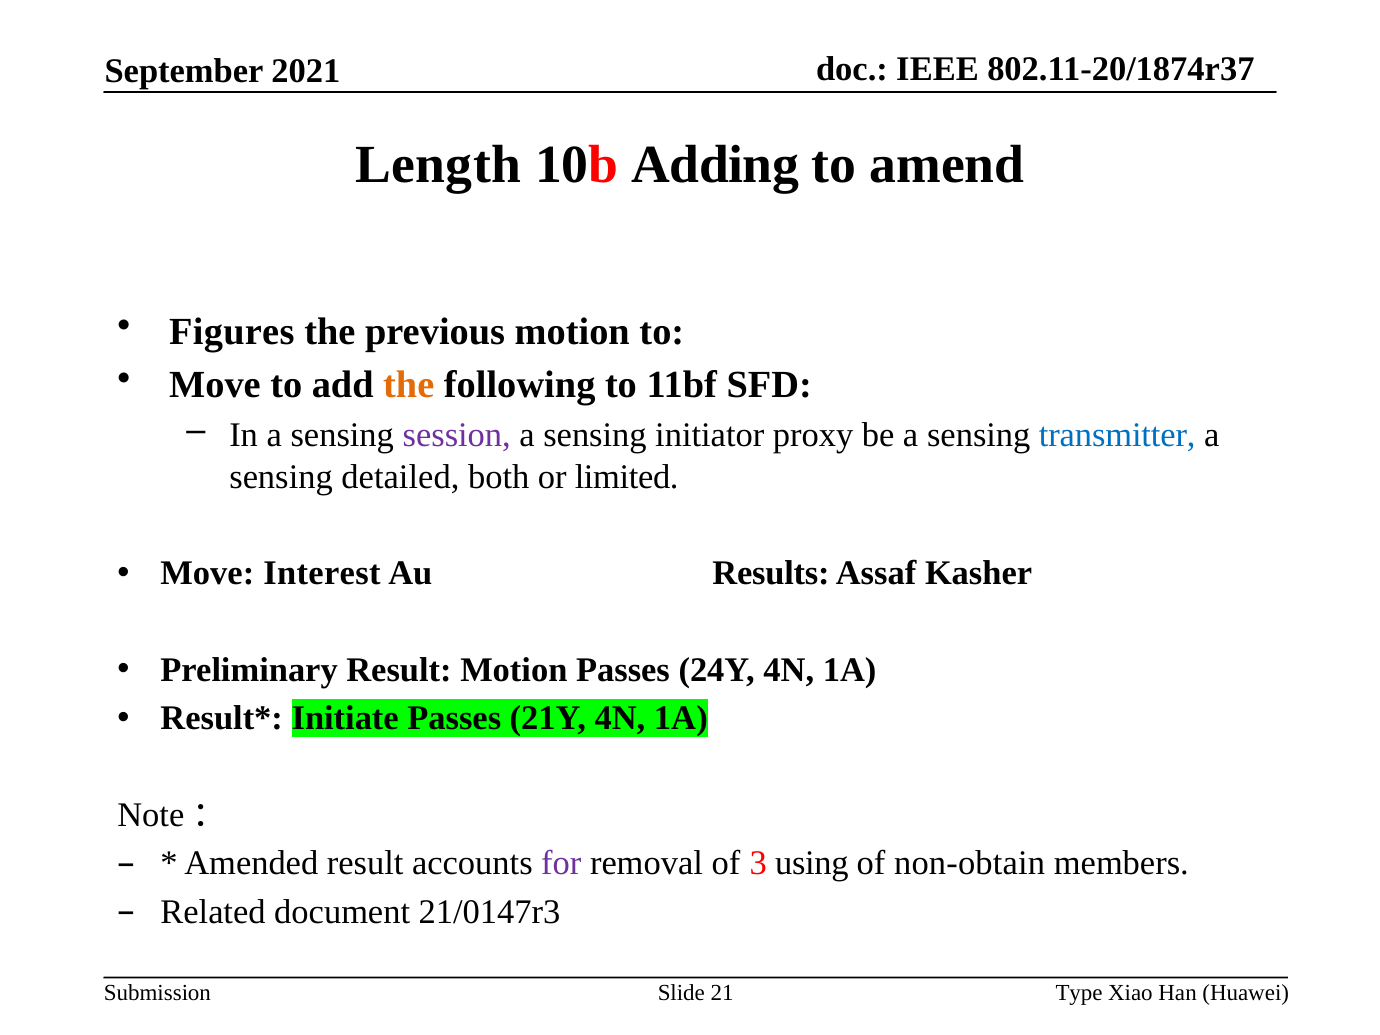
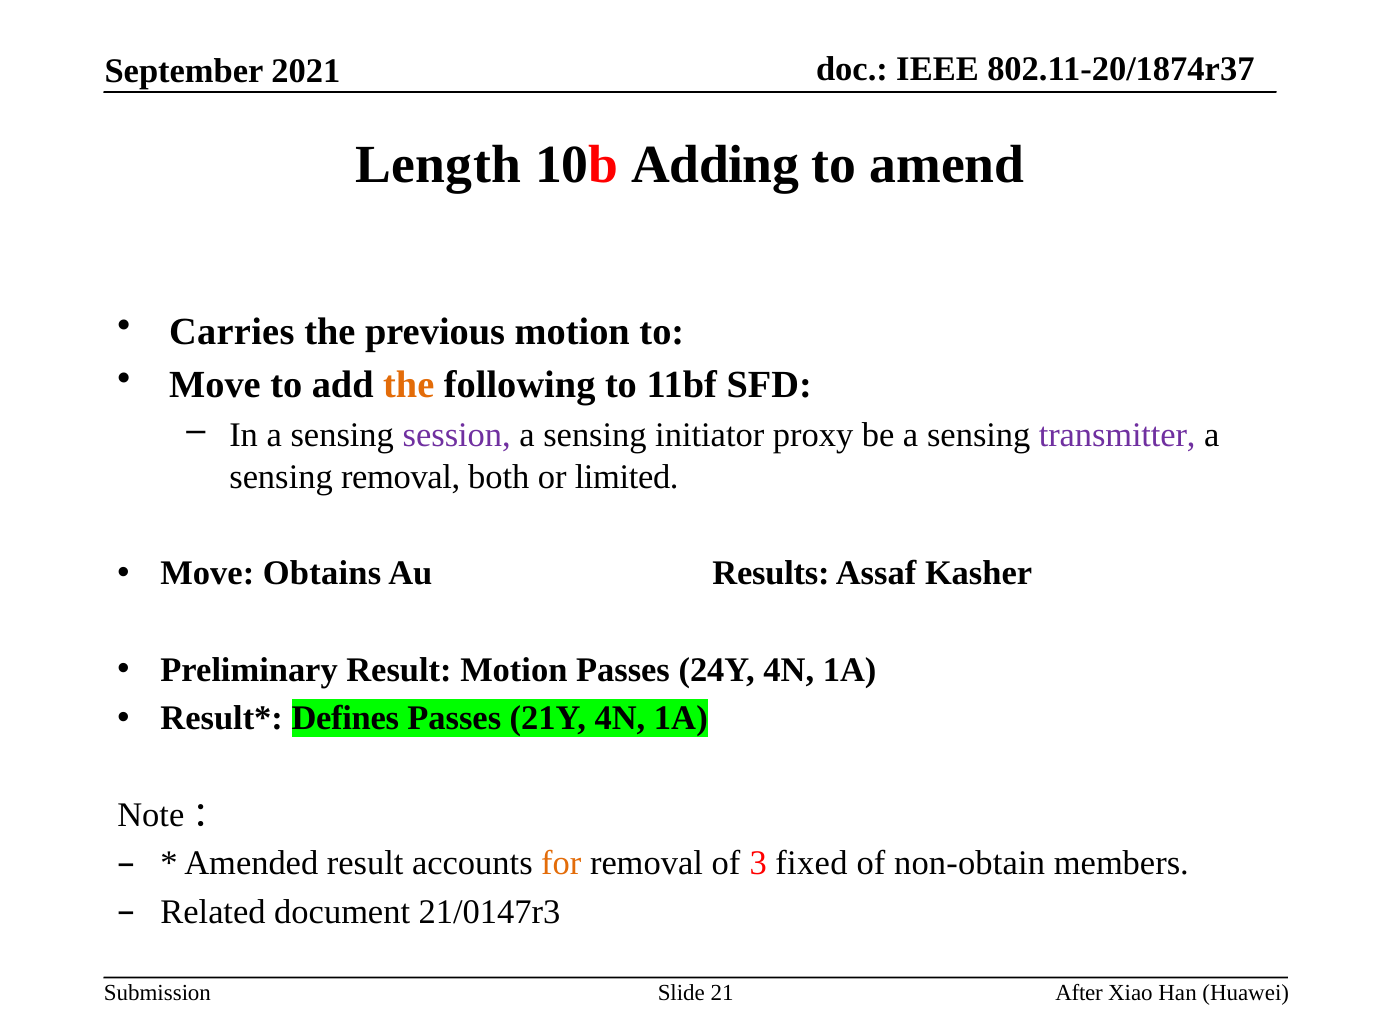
Figures: Figures -> Carries (232, 332)
transmitter colour: blue -> purple (1117, 436)
sensing detailed: detailed -> removal (401, 477)
Interest: Interest -> Obtains (322, 574)
Initiate: Initiate -> Defines (345, 718)
for colour: purple -> orange (561, 863)
using: using -> fixed (812, 863)
Type: Type -> After (1079, 993)
